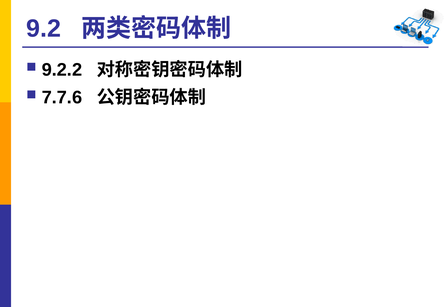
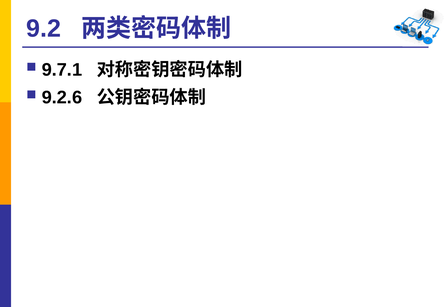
9.2.2: 9.2.2 -> 9.7.1 (62, 70)
7.7.6: 7.7.6 -> 9.2.6 (62, 98)
